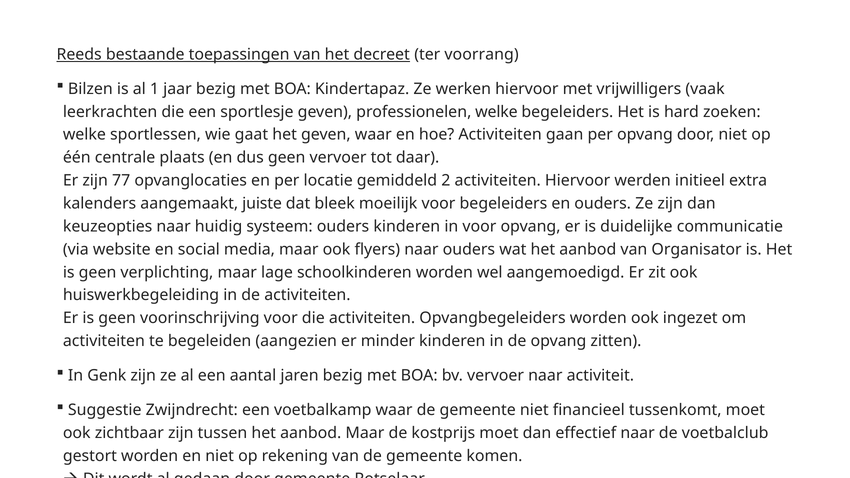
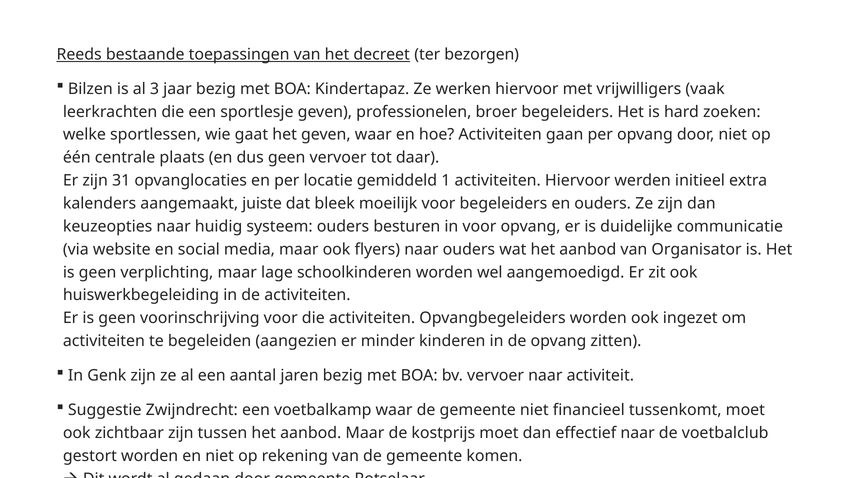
voorrang: voorrang -> bezorgen (482, 54)
1: 1 -> 3 (155, 89)
professionelen welke: welke -> broer (496, 112)
77: 77 -> 31 (121, 181)
2: 2 -> 1 (446, 181)
ouders kinderen: kinderen -> besturen (407, 226)
